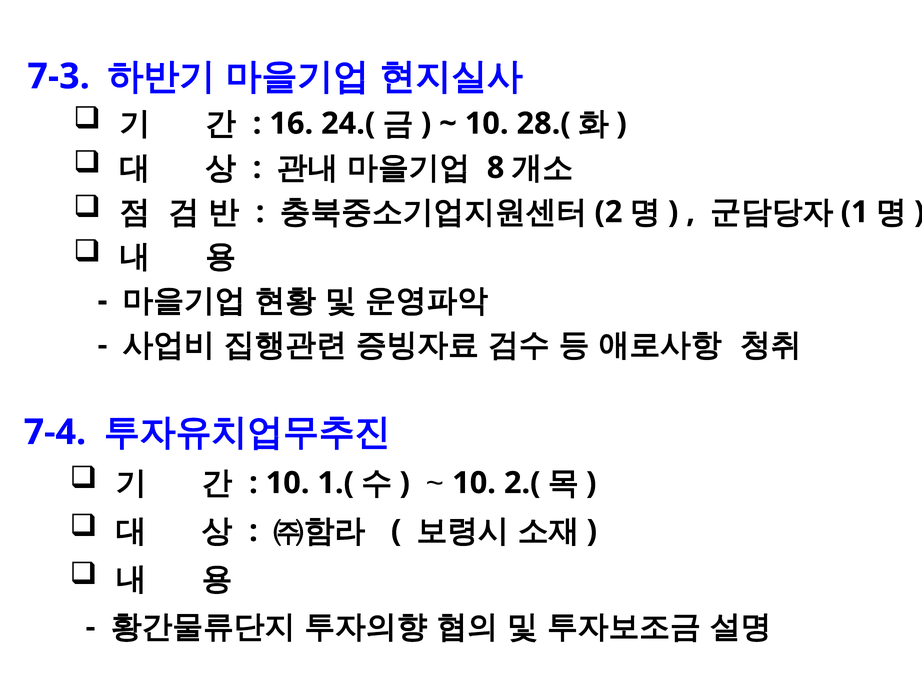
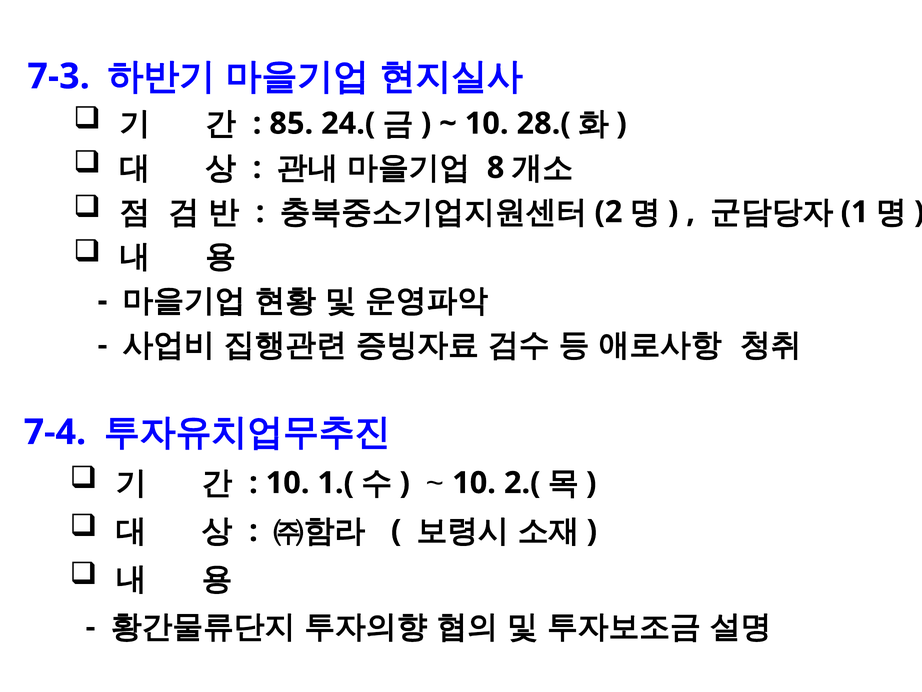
16: 16 -> 85 (291, 123)
